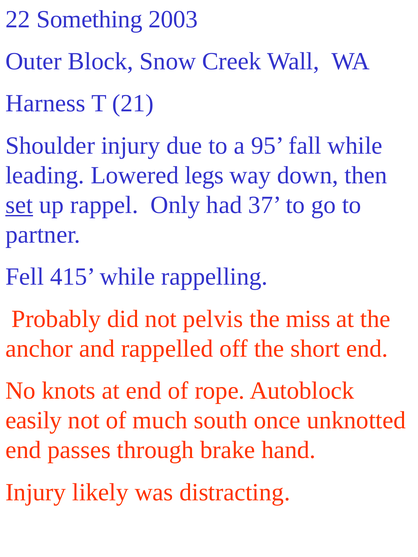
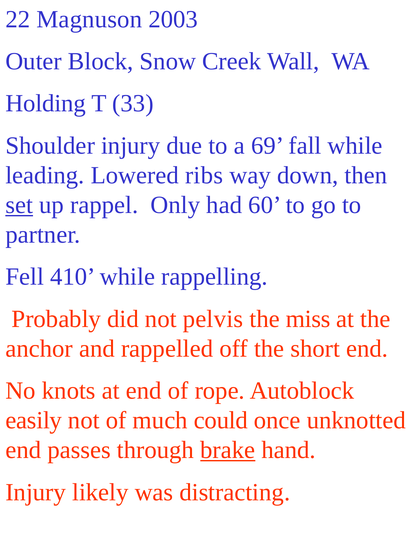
Something: Something -> Magnuson (89, 19)
Harness: Harness -> Holding (46, 104)
21: 21 -> 33 (133, 104)
95: 95 -> 69 (268, 146)
legs: legs -> ribs (204, 175)
37: 37 -> 60 (265, 205)
415: 415 -> 410 (73, 277)
south: south -> could (221, 421)
brake underline: none -> present (228, 450)
